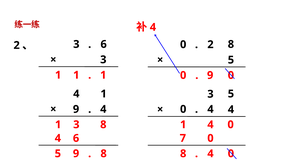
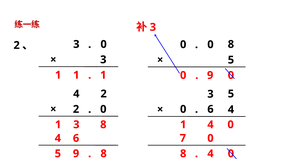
4: 4 -> 3 (153, 27)
0 2: 2 -> 0 (210, 44)
3 6: 6 -> 0 (104, 44)
4 1: 1 -> 2 (104, 94)
9: 9 -> 2 (76, 109)
4: 4 -> 6 (210, 109)
4: 4 -> 0 (103, 109)
